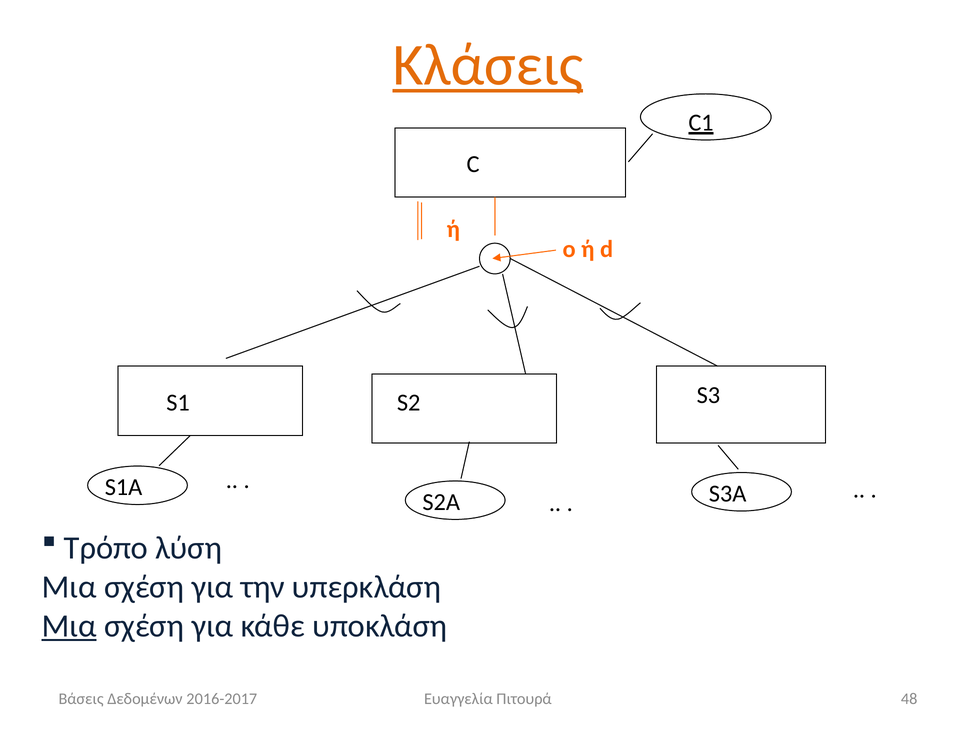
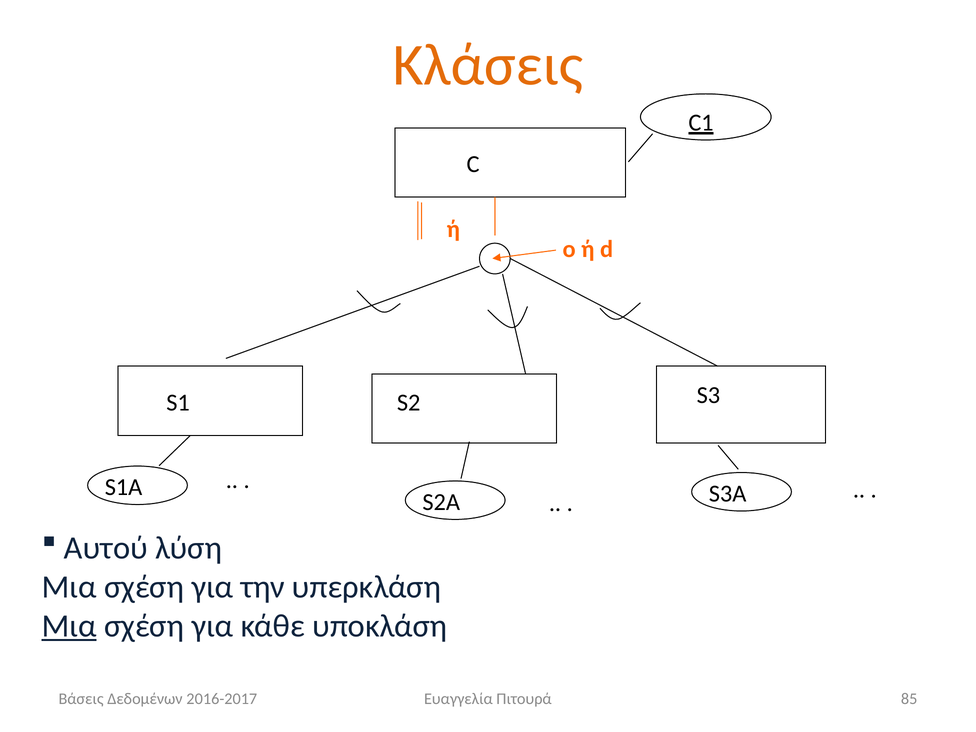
Κλάσεις underline: present -> none (488, 65)
Τρόπο: Τρόπο -> Αυτού (106, 548)
48: 48 -> 85 (909, 699)
